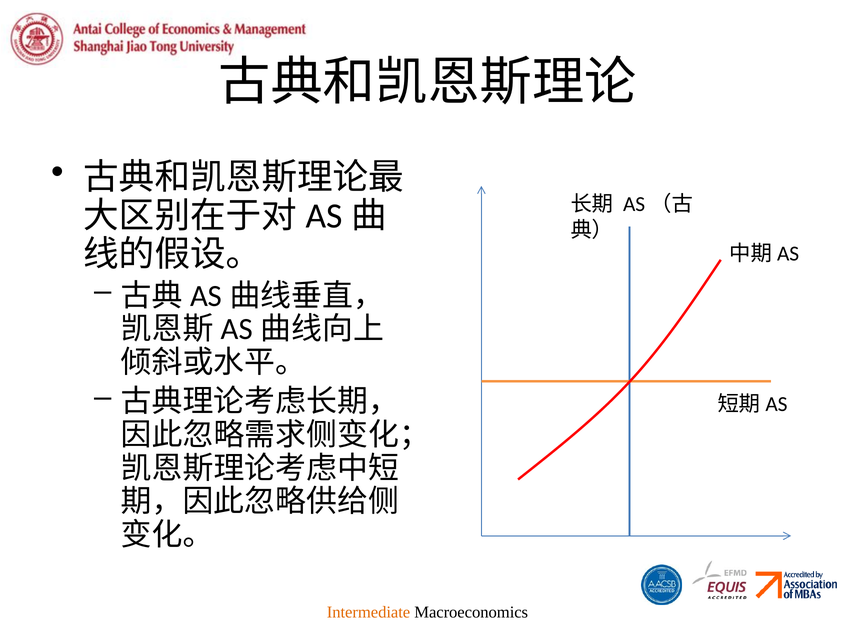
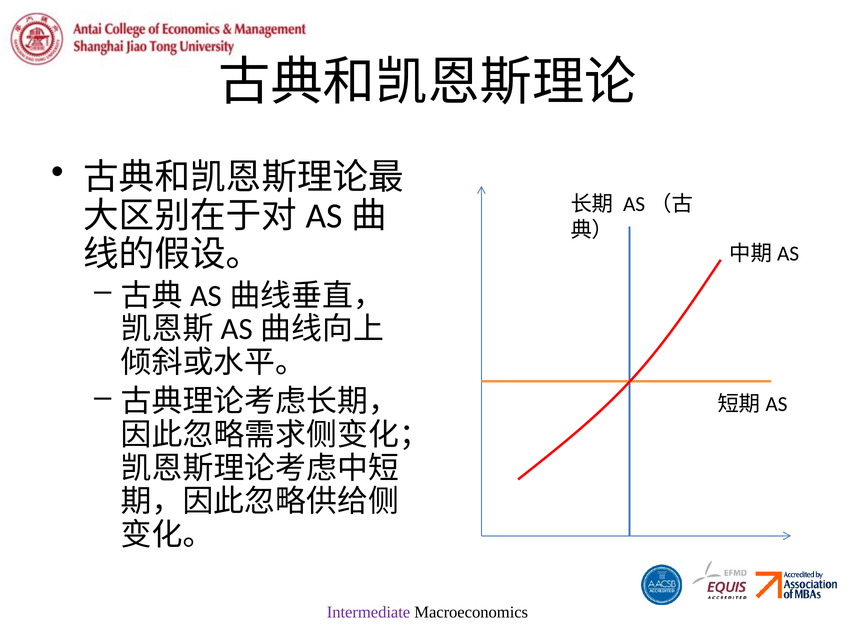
Intermediate colour: orange -> purple (369, 613)
